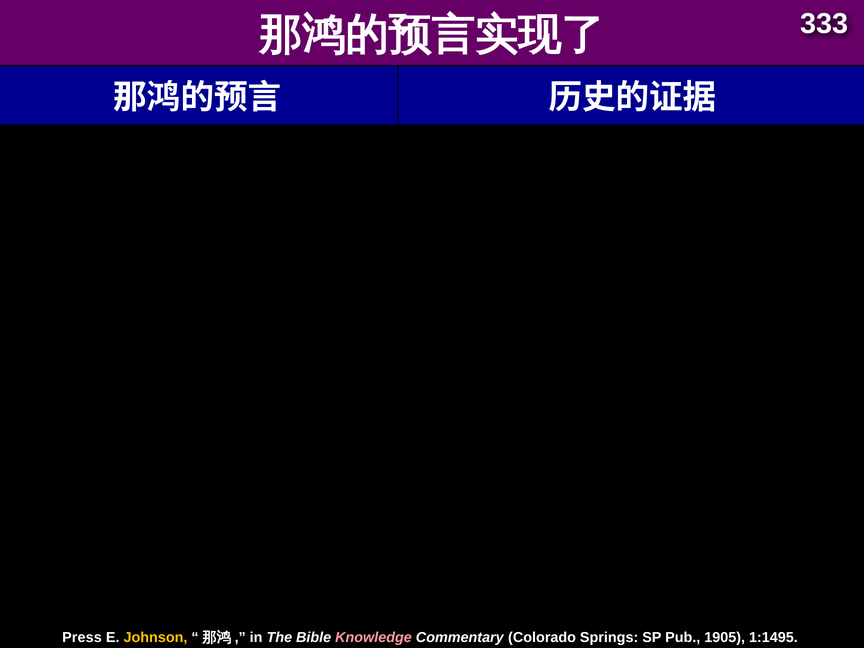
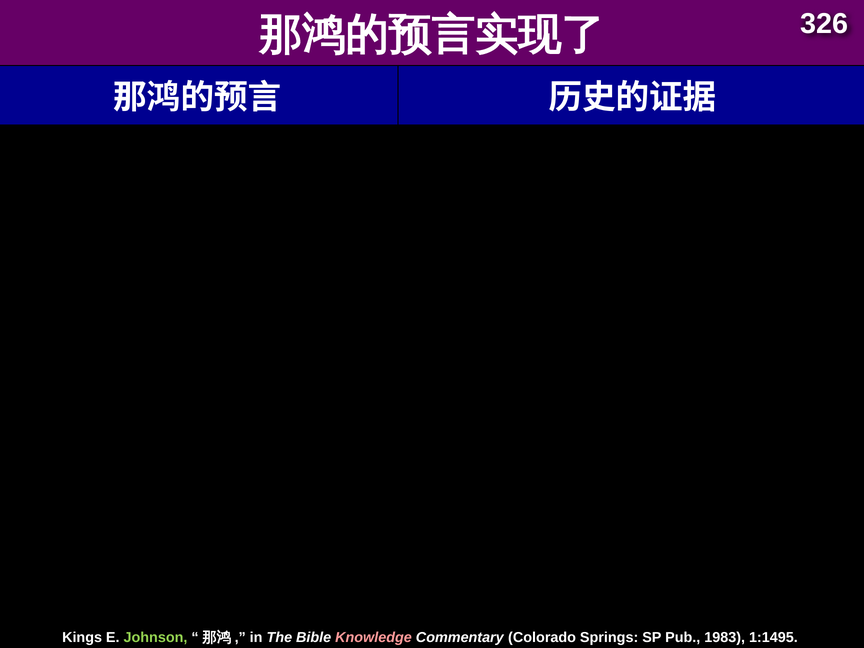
333: 333 -> 326 (824, 24)
Press: Press -> Kings (82, 637)
Johnson colour: yellow -> light green (155, 637)
1905: 1905 -> 1983 (725, 637)
